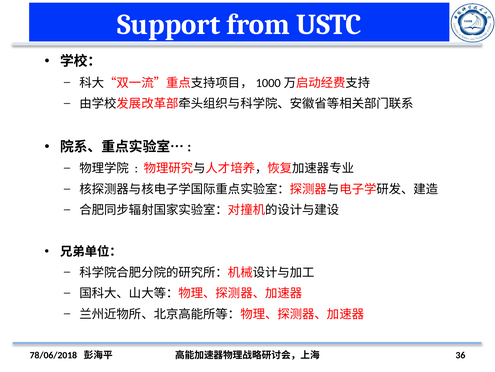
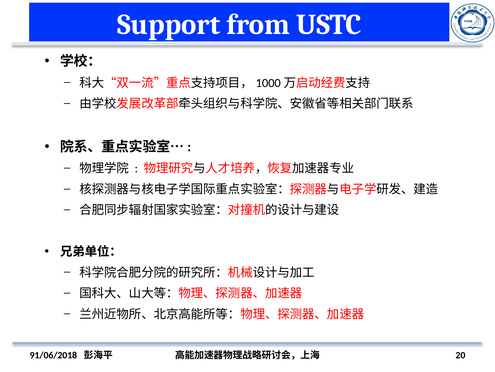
78/06/2018: 78/06/2018 -> 91/06/2018 (53, 355)
36: 36 -> 20 (460, 355)
